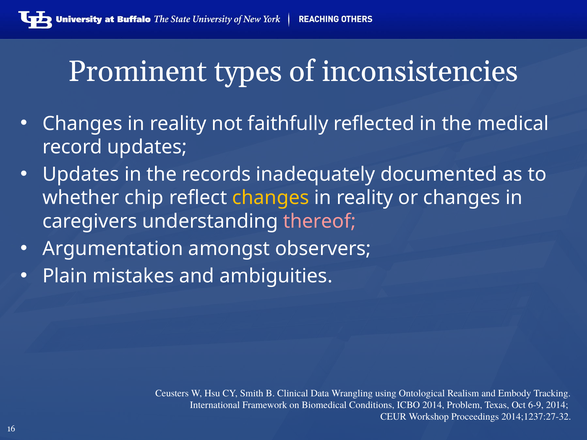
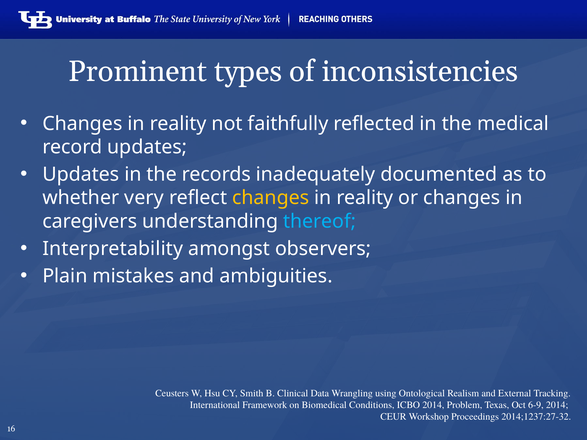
chip: chip -> very (144, 198)
thereof colour: pink -> light blue (320, 221)
Argumentation: Argumentation -> Interpretability (113, 249)
Embody: Embody -> External (515, 394)
